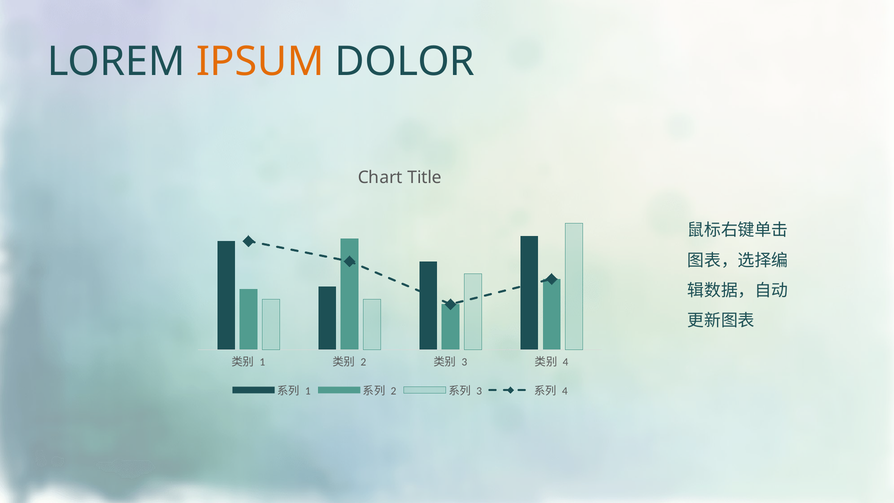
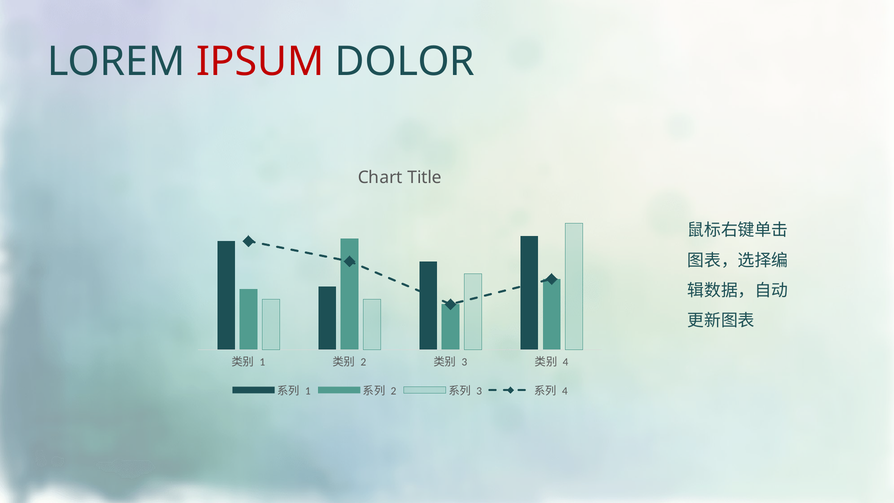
IPSUM colour: orange -> red (260, 61)
